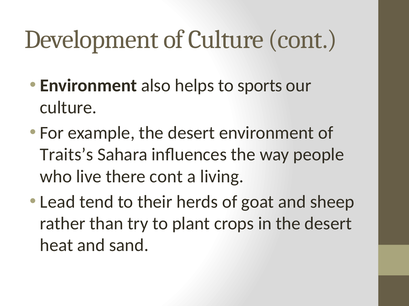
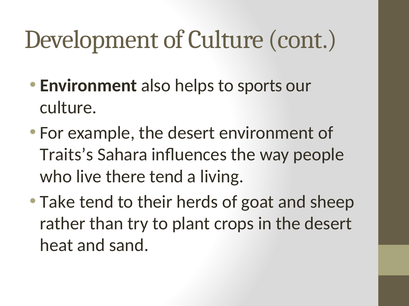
there cont: cont -> tend (167, 177)
Lead: Lead -> Take (58, 202)
